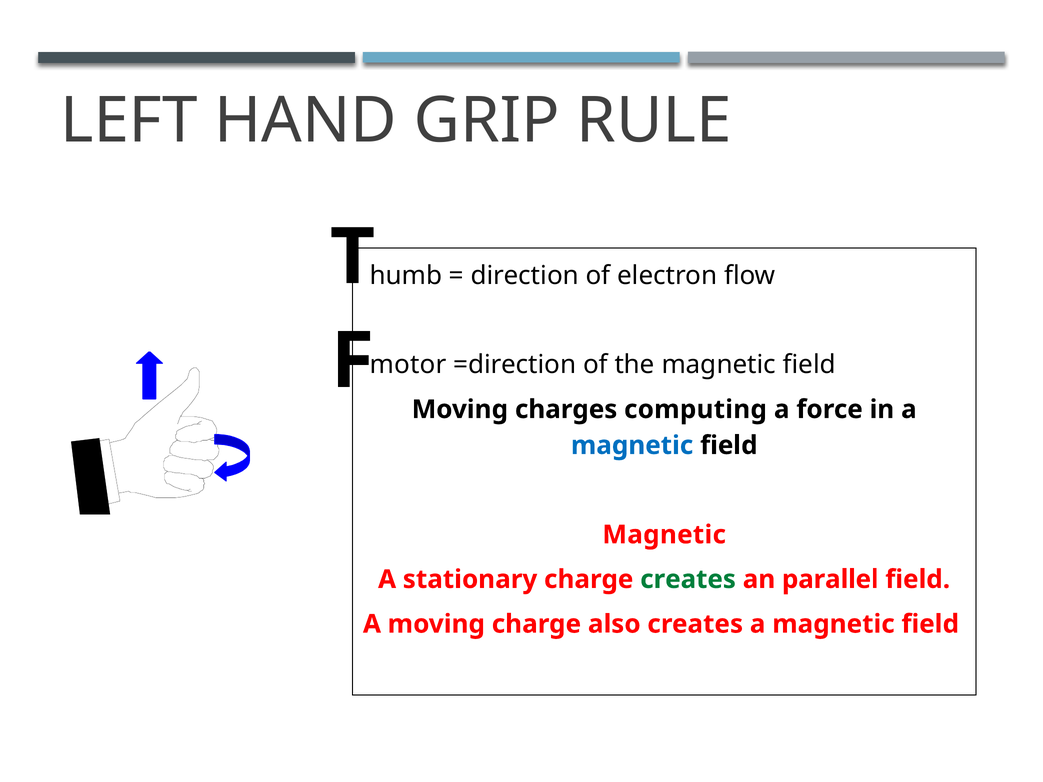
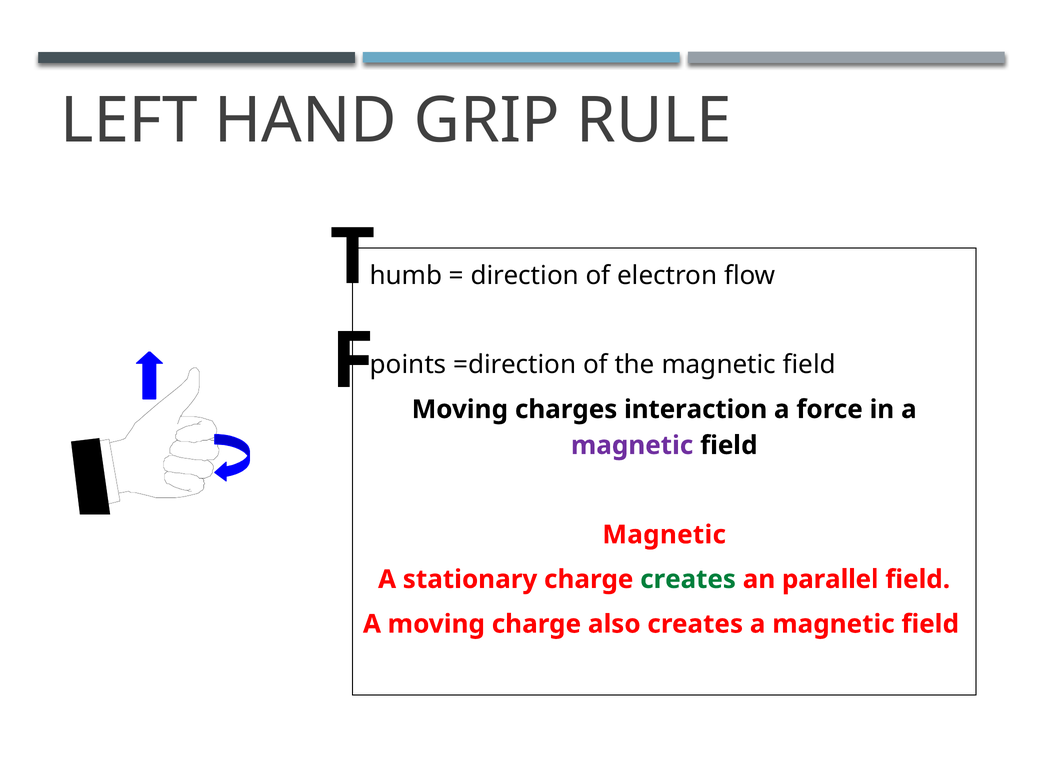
motor: motor -> points (408, 365)
computing: computing -> interaction (696, 410)
magnetic colour: blue -> purple (632, 446)
